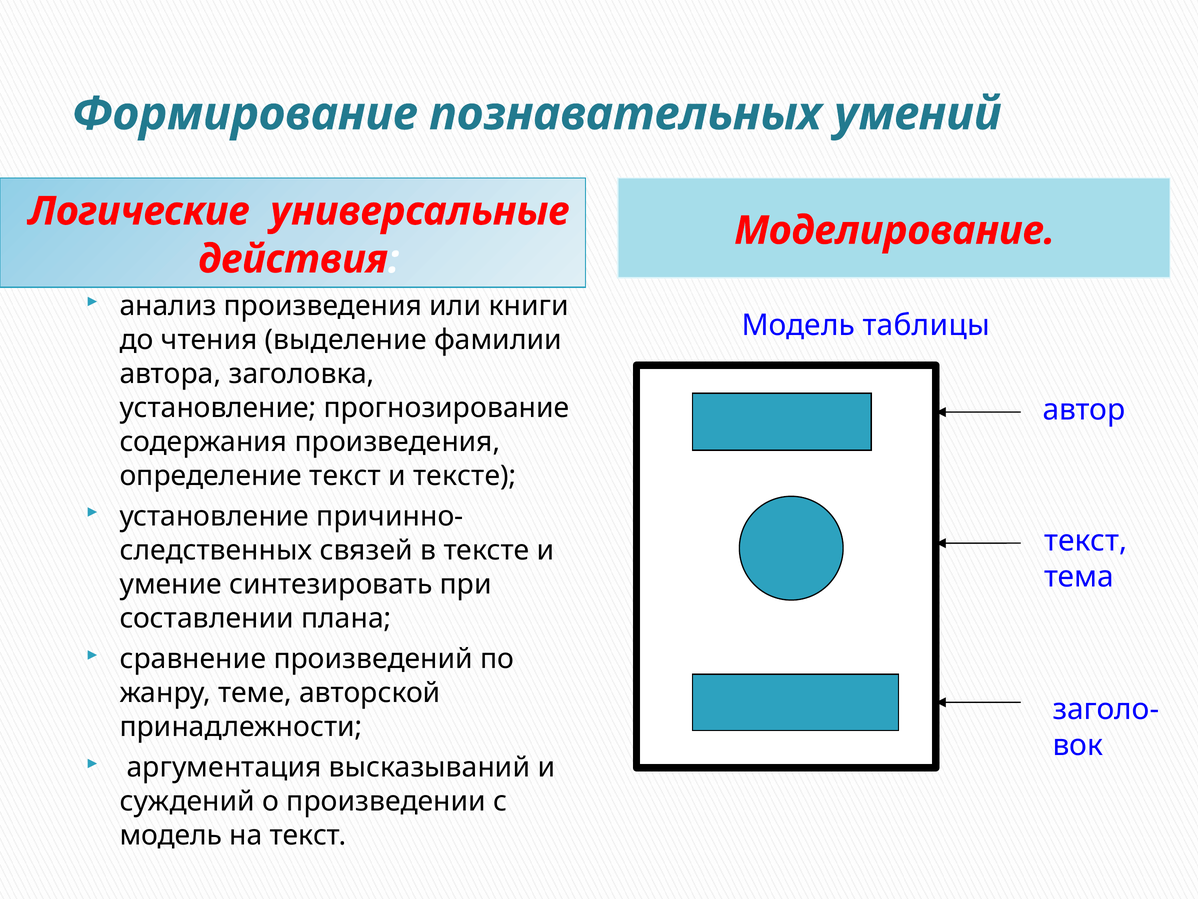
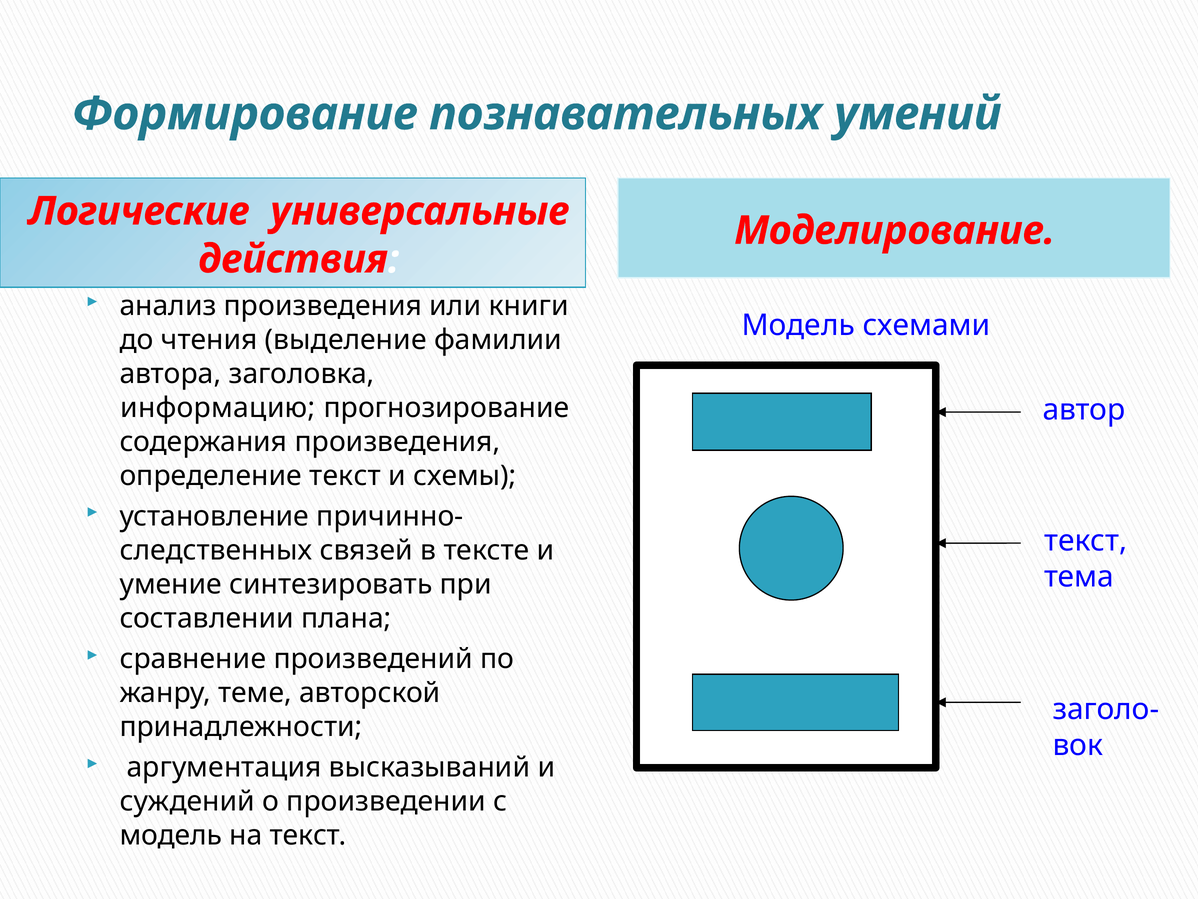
таблицы: таблицы -> схемами (927, 325)
установление: установление -> информацию (218, 408)
и тексте: тексте -> схемы (465, 475)
